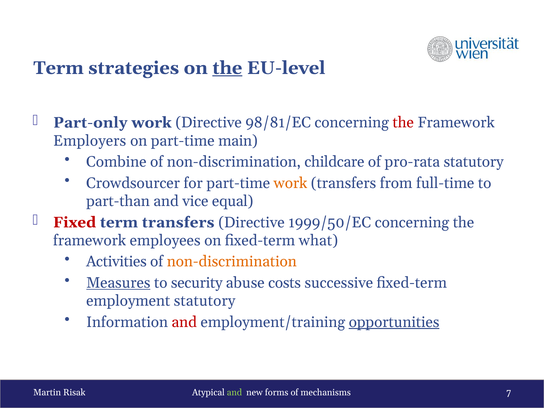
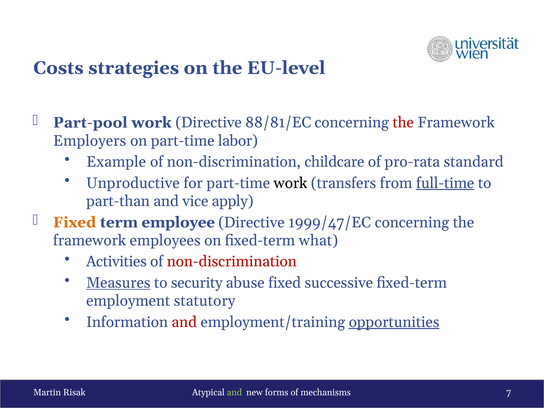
Term: Term -> Costs (58, 68)
the underline: present -> none (227, 68)
Part-only: Part-only -> Part-pool (90, 123)
98/81/EC: 98/81/EC -> 88/81/EC (278, 123)
main: main -> labor (238, 141)
Combine: Combine -> Example (116, 162)
pro-rata statutory: statutory -> standard (474, 162)
Crowdsourcer: Crowdsourcer -> Unproductive (133, 183)
work colour: orange -> black (291, 183)
full-time underline: none -> present (445, 183)
equal: equal -> apply (233, 201)
Fixed colour: red -> orange (75, 222)
term transfers: transfers -> employee (178, 222)
1999/50/EC: 1999/50/EC -> 1999/47/EC (330, 222)
non-discrimination colour: orange -> red (232, 262)
abuse costs: costs -> fixed (285, 283)
